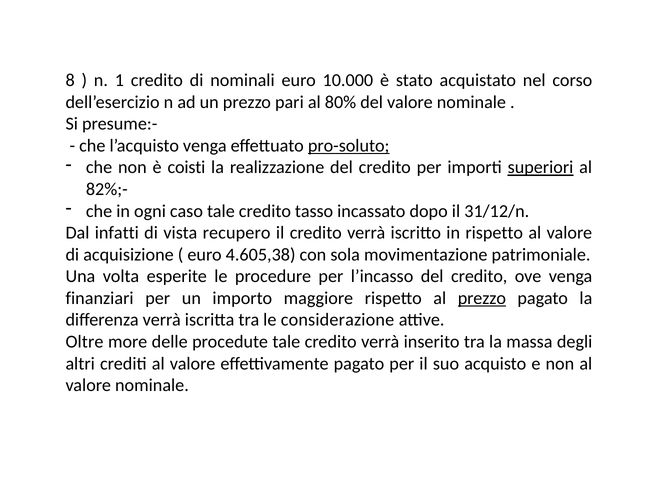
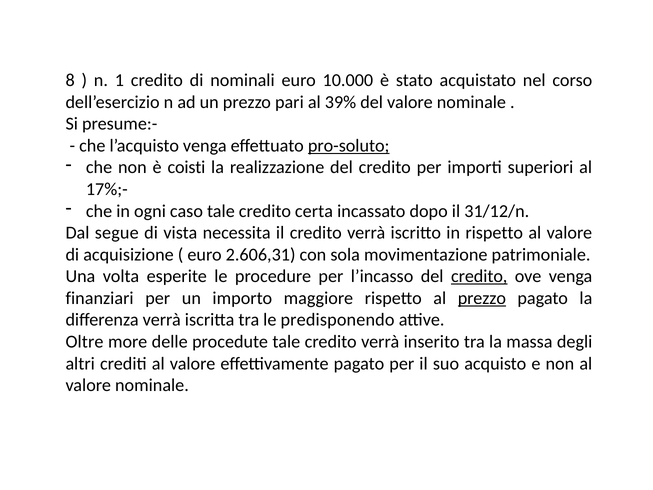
80%: 80% -> 39% (341, 102)
superiori underline: present -> none (541, 167)
82%;-: 82%;- -> 17%;- (107, 189)
tasso: tasso -> certa (314, 211)
infatti: infatti -> segue (117, 233)
recupero: recupero -> necessita (237, 233)
4.605,38: 4.605,38 -> 2.606,31 (261, 254)
credito underline: none -> present (479, 276)
considerazione: considerazione -> predisponendo (337, 320)
